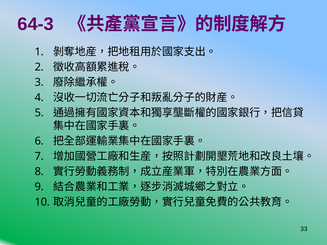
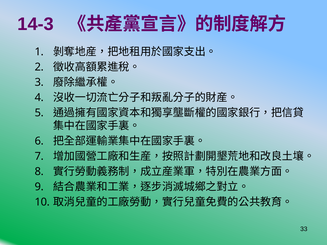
64-3: 64-3 -> 14-3 (36, 24)
